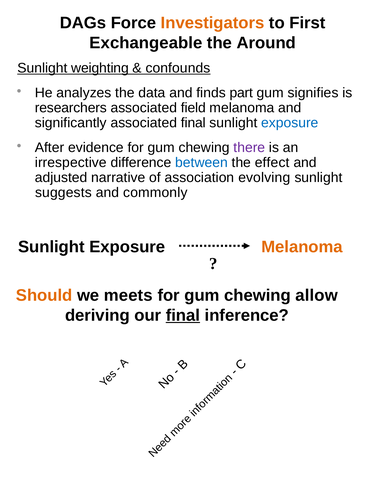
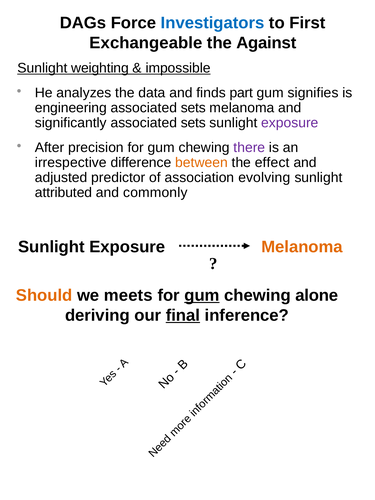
Investigators colour: orange -> blue (213, 23)
Around: Around -> Against (266, 43)
confounds: confounds -> impossible (178, 68)
researchers: researchers -> engineering (71, 108)
field: field -> sets (193, 108)
significantly associated final: final -> sets (193, 123)
exposure colour: blue -> purple (290, 123)
evidence: evidence -> precision (96, 148)
between colour: blue -> orange (202, 163)
narrative: narrative -> predictor (118, 178)
suggests: suggests -> attributed (64, 193)
gum underline: none -> present (202, 295)
allow: allow -> alone (317, 295)
